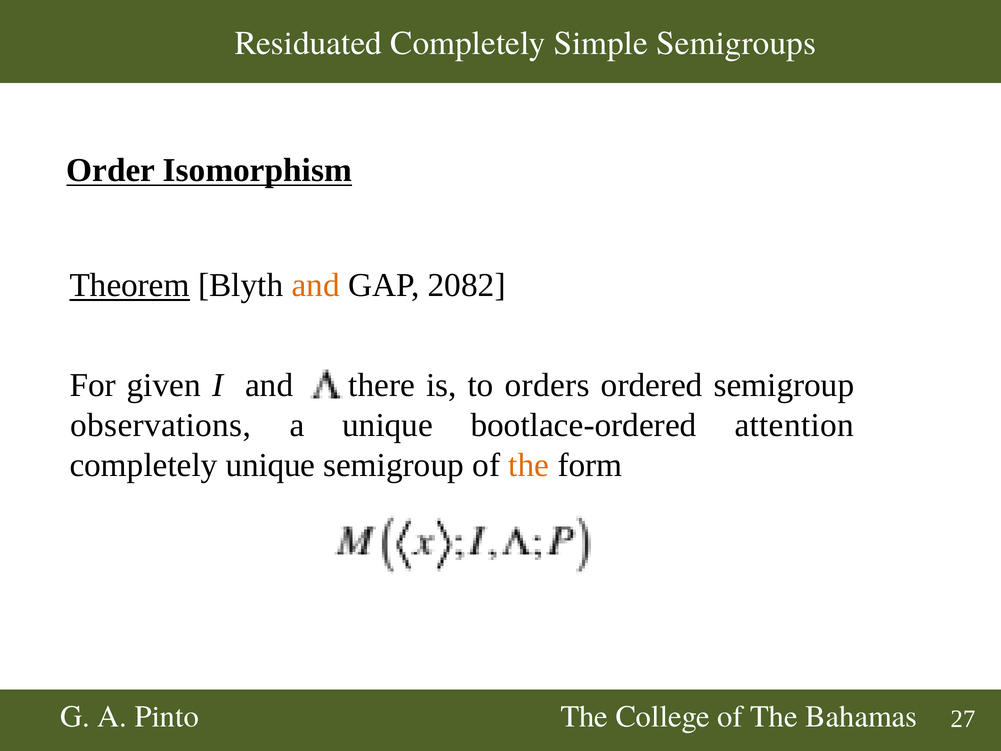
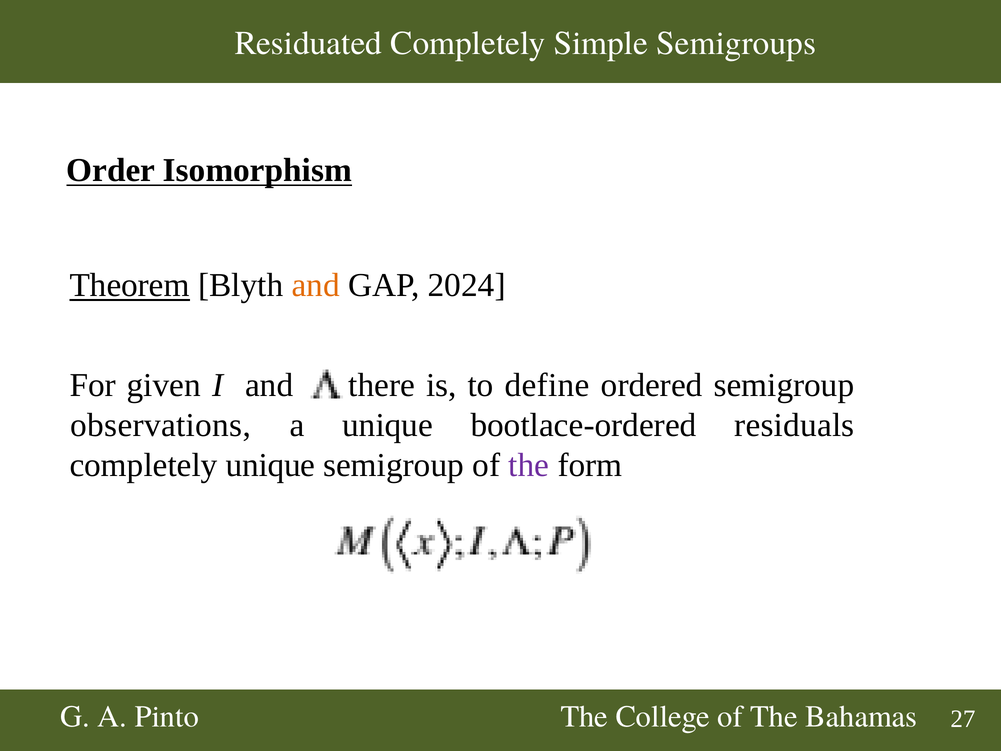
2082: 2082 -> 2024 (467, 285)
orders: orders -> define (547, 385)
attention: attention -> residuals (794, 425)
the colour: orange -> purple (529, 465)
